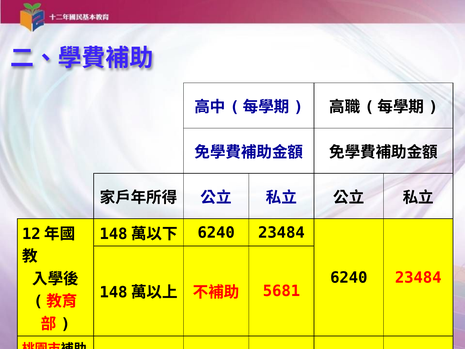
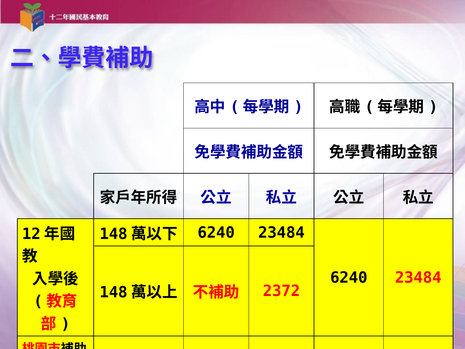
5681: 5681 -> 2372 (281, 291)
